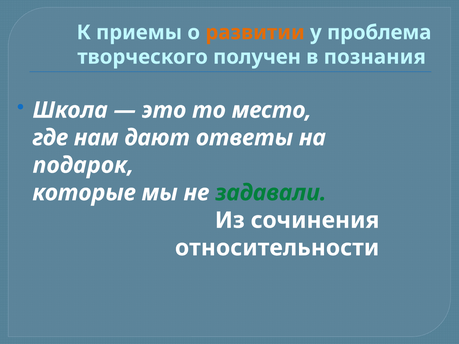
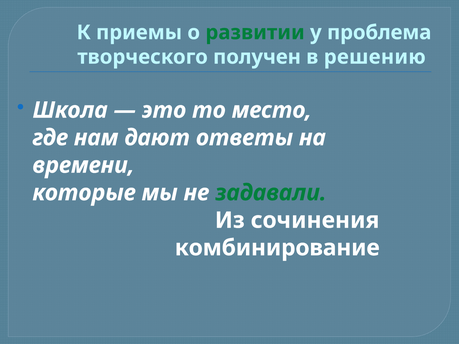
развитии colour: orange -> green (255, 33)
познания: познания -> решению (375, 57)
подарок: подарок -> времени (83, 165)
относительности: относительности -> комбинирование (277, 248)
